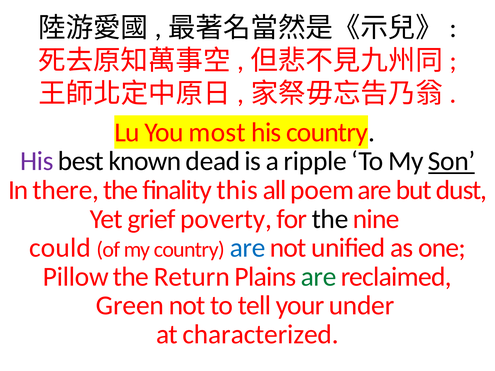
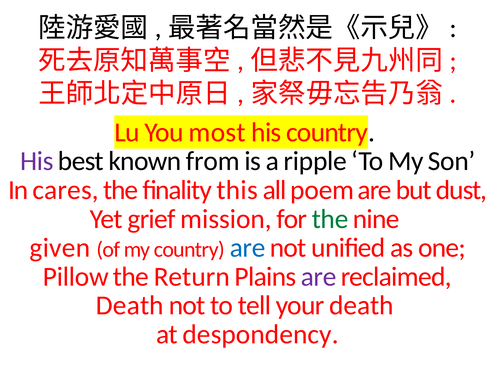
dead: dead -> from (213, 161)
Son underline: present -> none (452, 161)
there: there -> cares (66, 190)
poverty: poverty -> mission (226, 219)
the colour: black -> green (330, 219)
could: could -> given (60, 248)
are colour: green -> purple (319, 277)
Green: Green -> Death (130, 306)
your under: under -> death (361, 306)
characterized: characterized -> despondency (261, 335)
